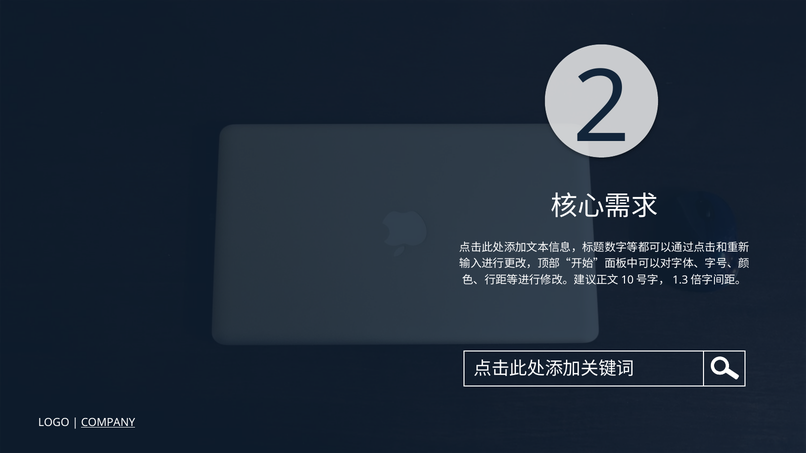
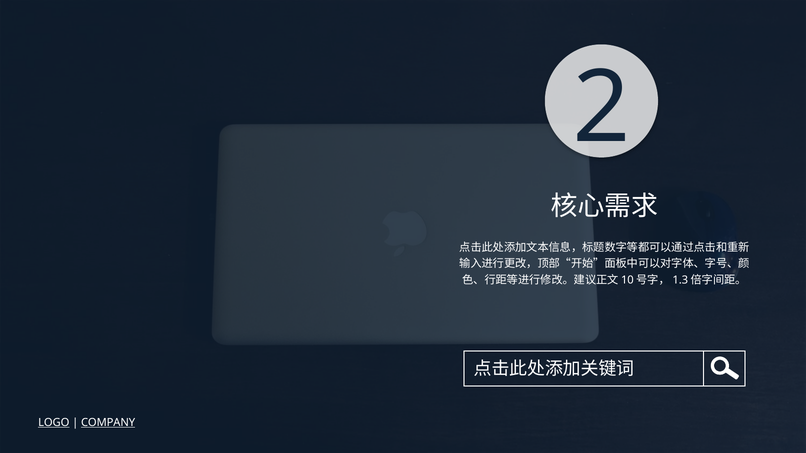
LOGO underline: none -> present (54, 423)
